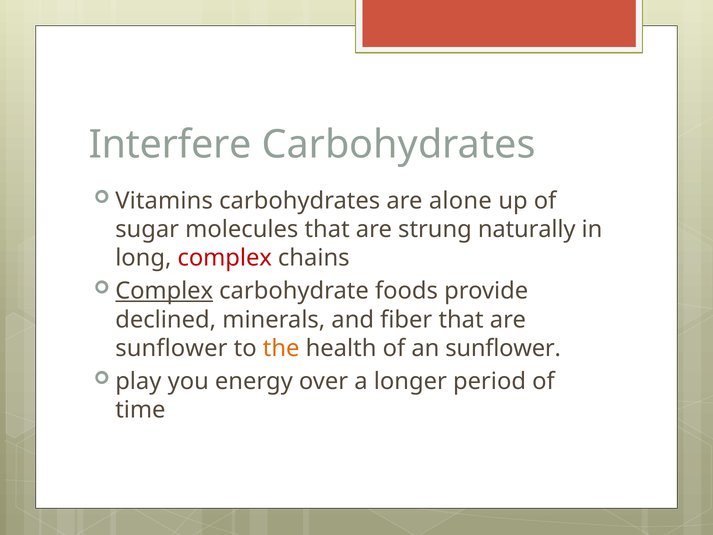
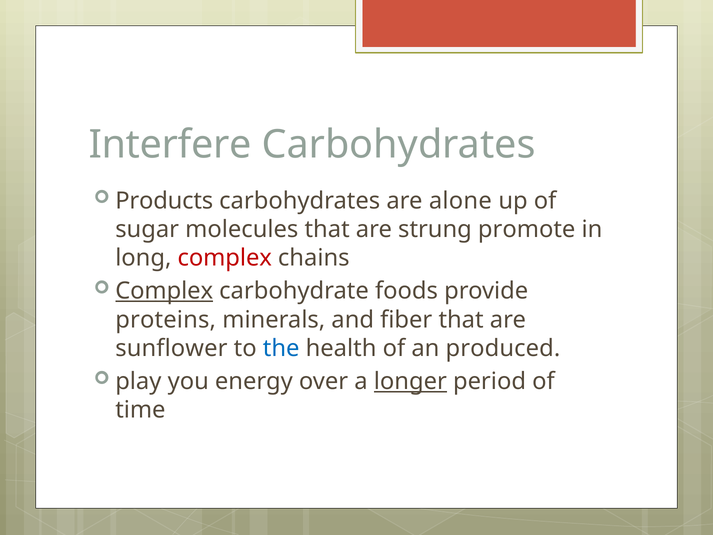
Vitamins: Vitamins -> Products (164, 201)
naturally: naturally -> promote (527, 229)
declined: declined -> proteins (166, 320)
the colour: orange -> blue (281, 348)
an sunflower: sunflower -> produced (503, 348)
longer underline: none -> present (410, 381)
